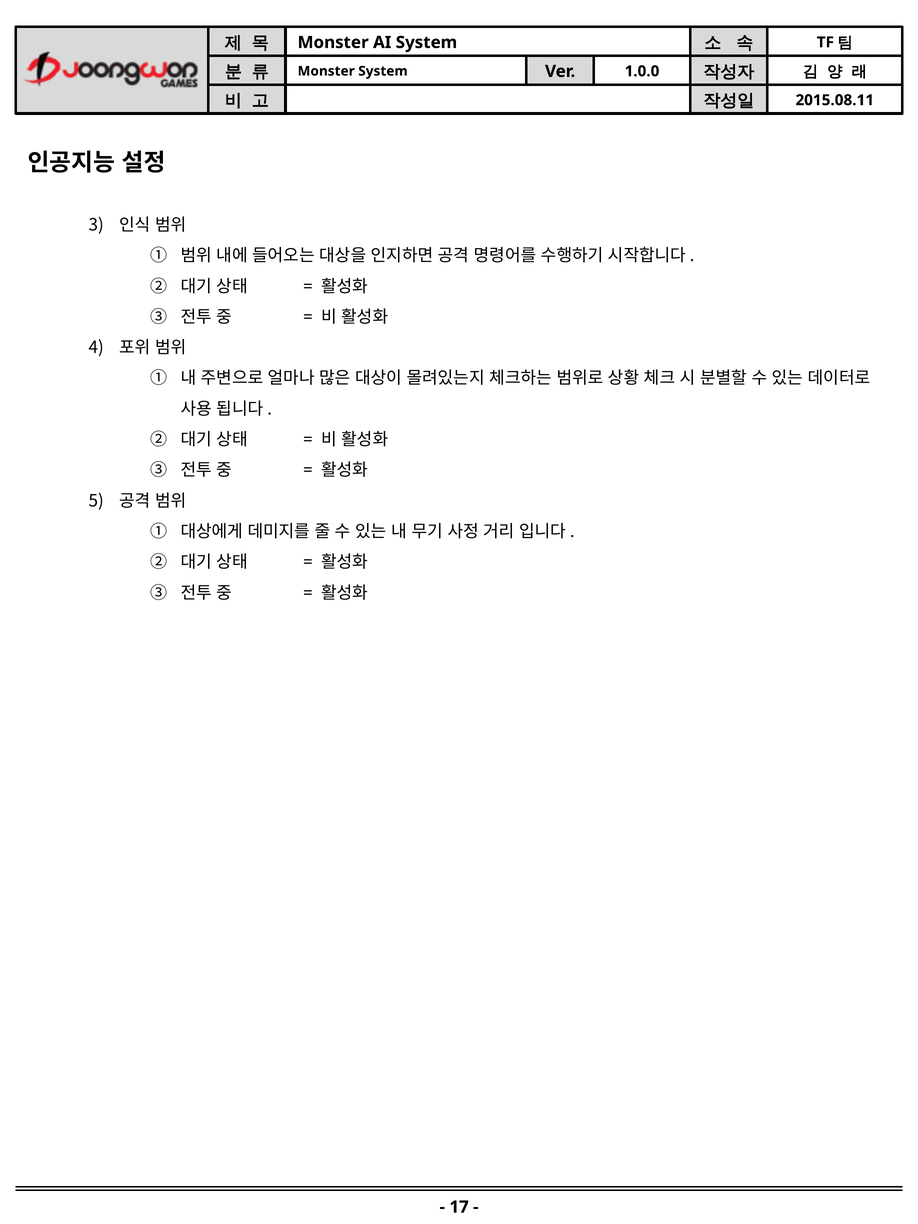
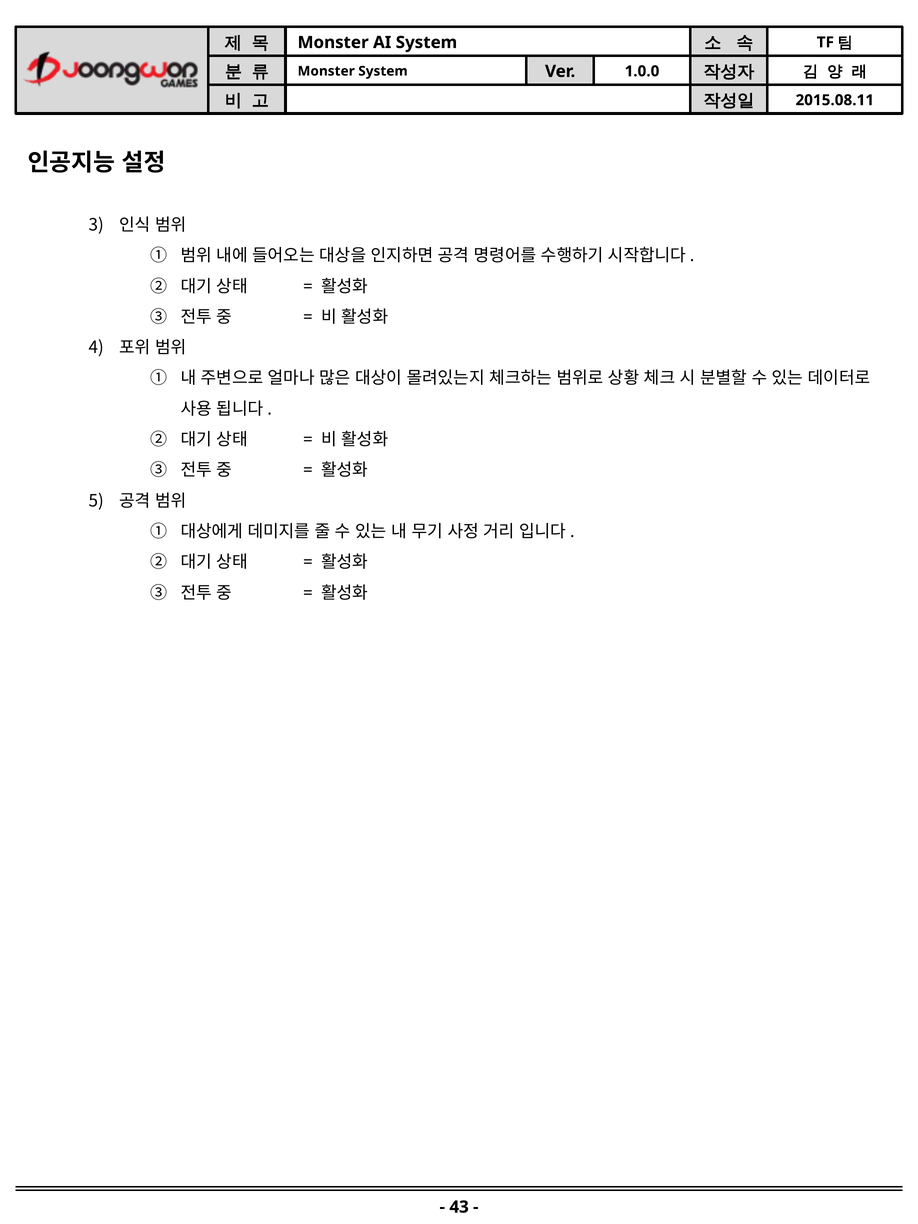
17: 17 -> 43 (459, 1207)
